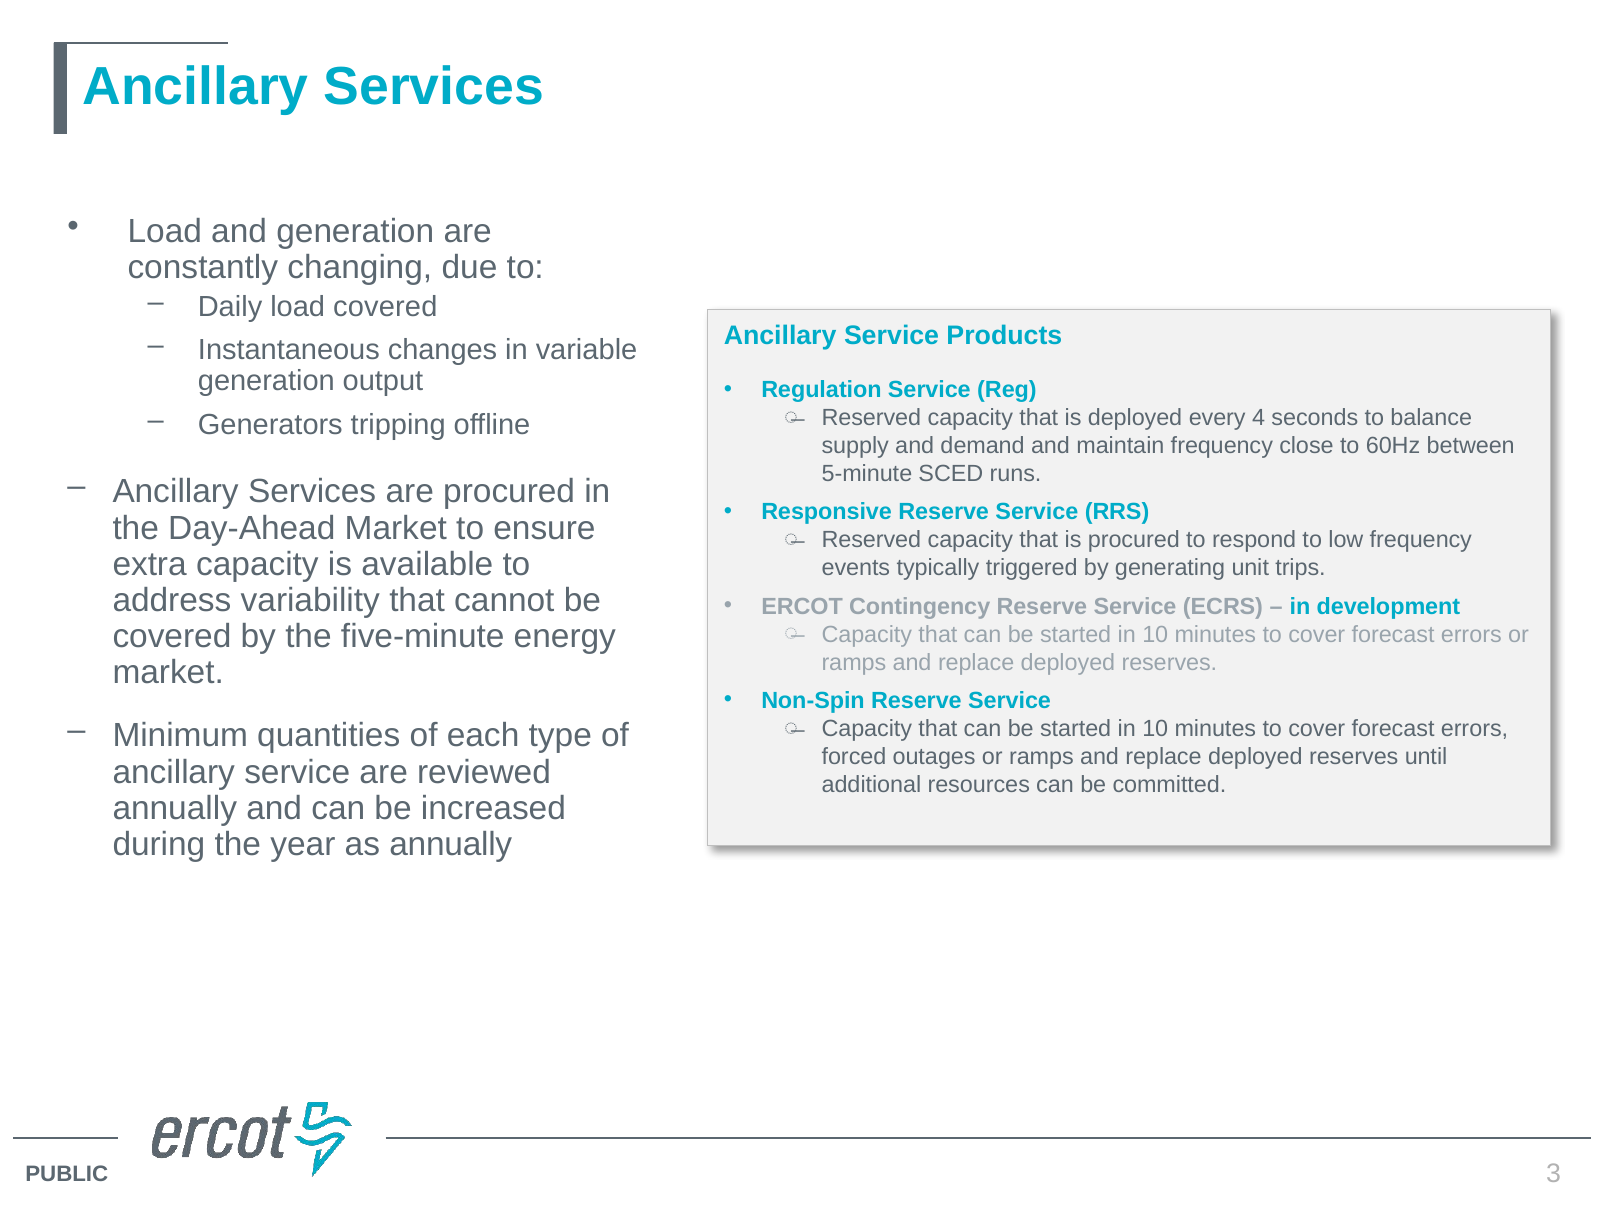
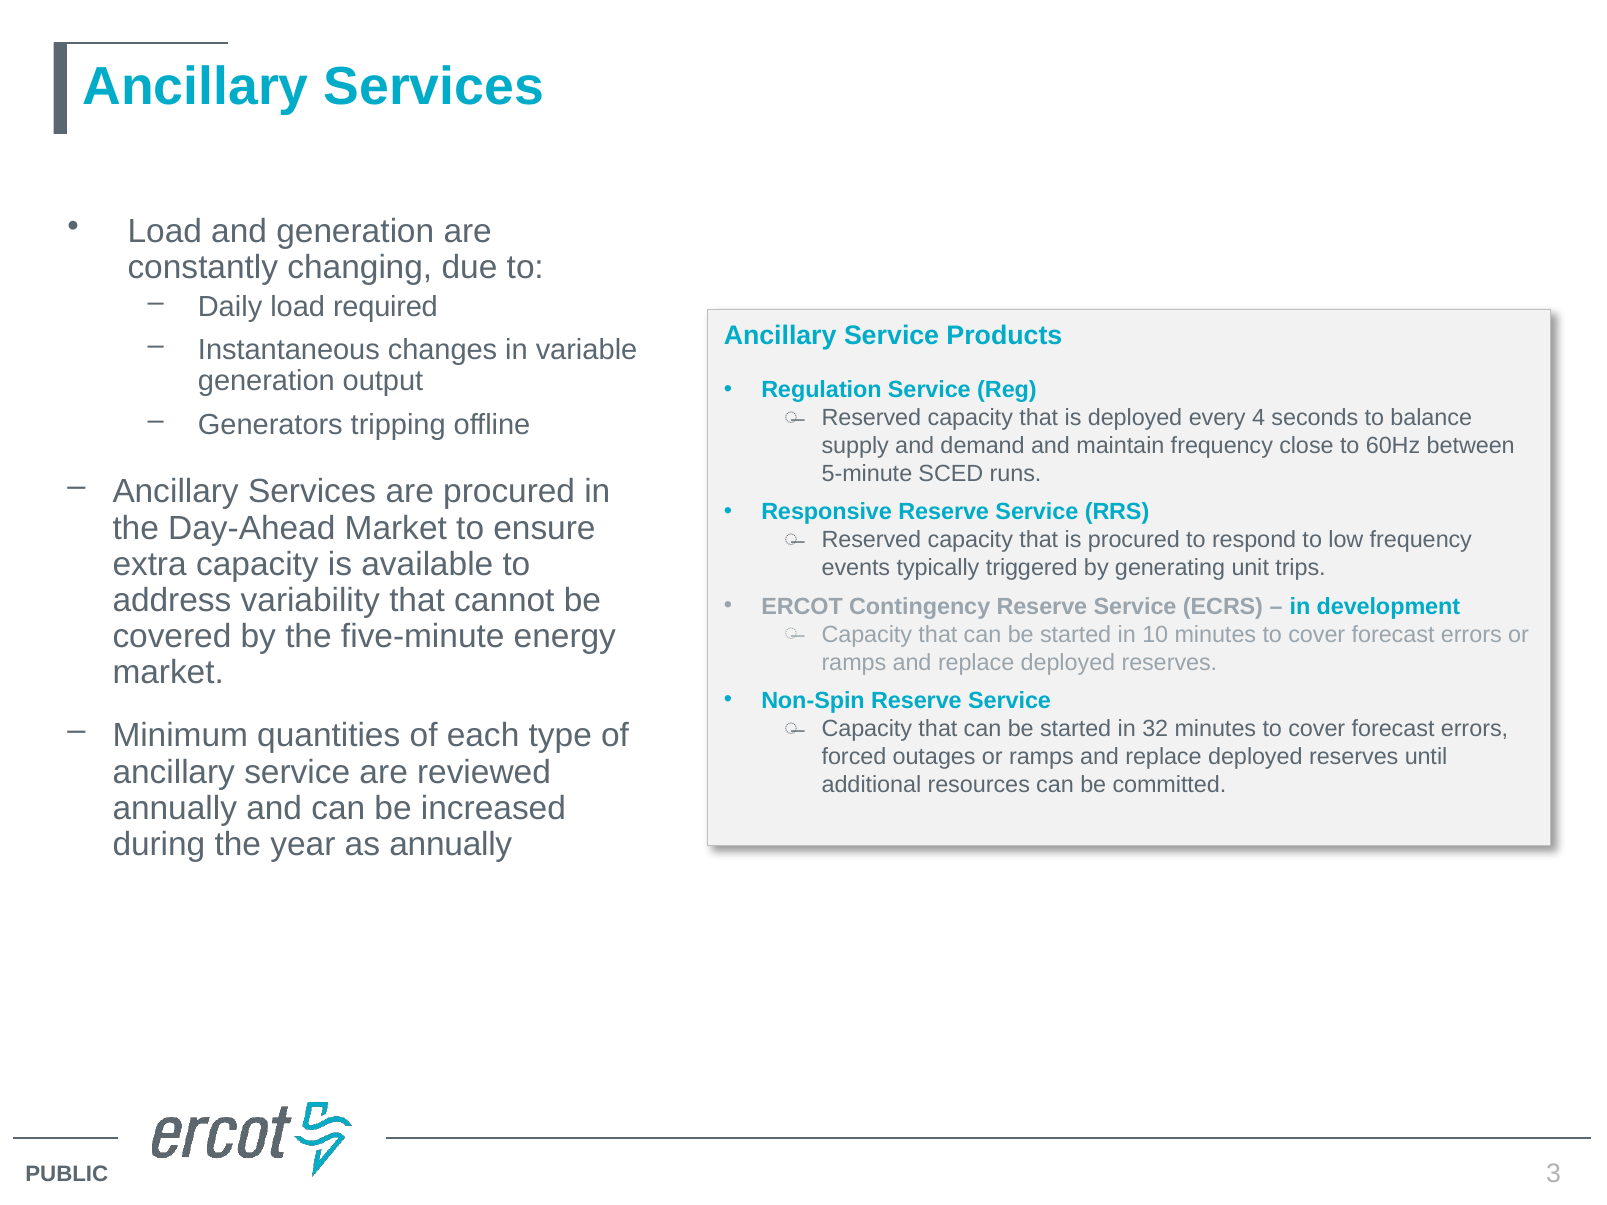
load covered: covered -> required (385, 307)
10: 10 -> 32 (1155, 729)
